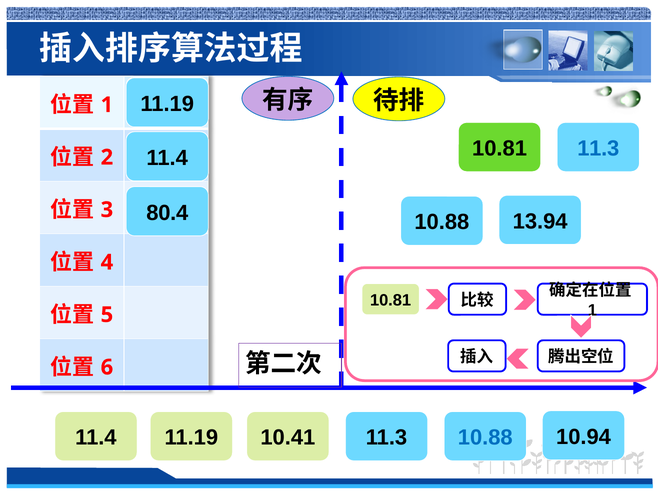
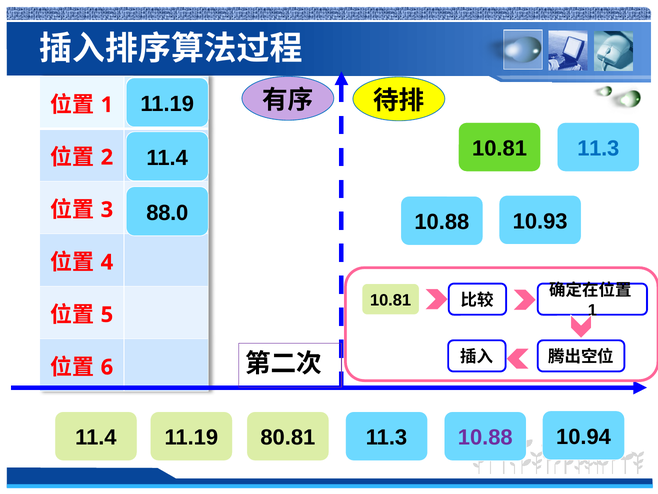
80.4: 80.4 -> 88.0 (167, 213)
13.94: 13.94 -> 10.93 (540, 221)
10.41: 10.41 -> 80.81 (288, 437)
10.88 colour: blue -> purple (485, 437)
